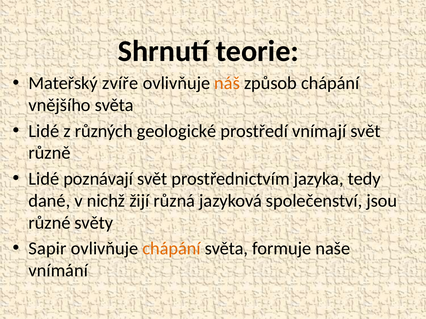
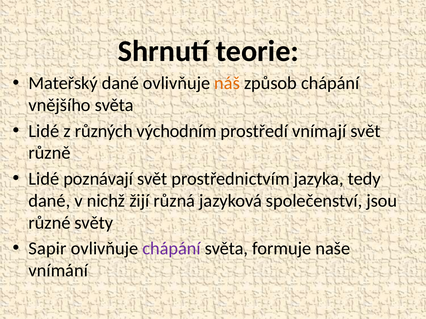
Mateřský zvíře: zvíře -> dané (120, 83)
geologické: geologické -> východním (177, 131)
chápání colour: orange -> purple (172, 249)
